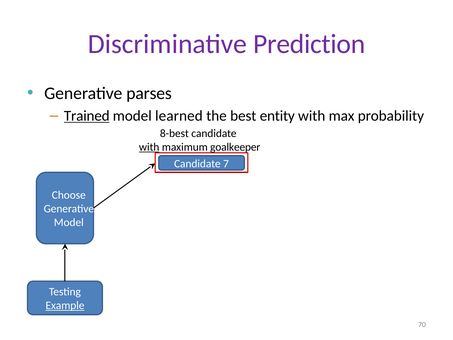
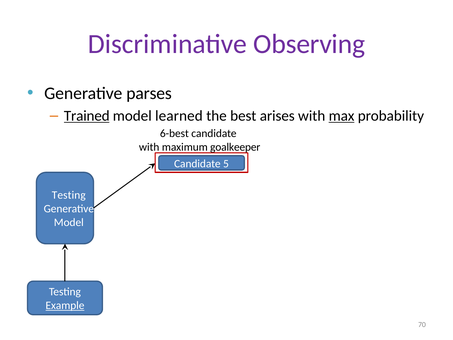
Prediction: Prediction -> Observing (309, 44)
entity: entity -> arises (277, 116)
max underline: none -> present (342, 116)
8-best: 8-best -> 6-best (174, 133)
with underline: present -> none (149, 147)
7: 7 -> 5 (226, 163)
Choose: Choose -> Testing (69, 195)
